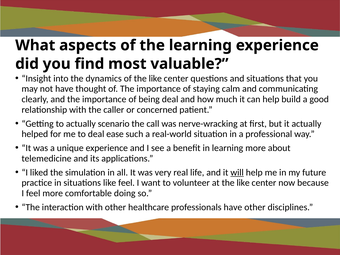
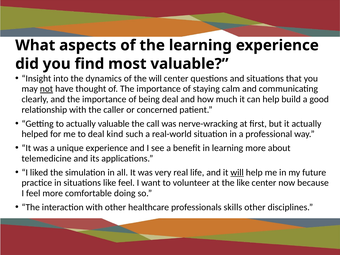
of the like: like -> will (155, 78)
not underline: none -> present (46, 89)
actually scenario: scenario -> valuable (114, 124)
ease: ease -> kind (115, 134)
professionals have: have -> skills (233, 207)
